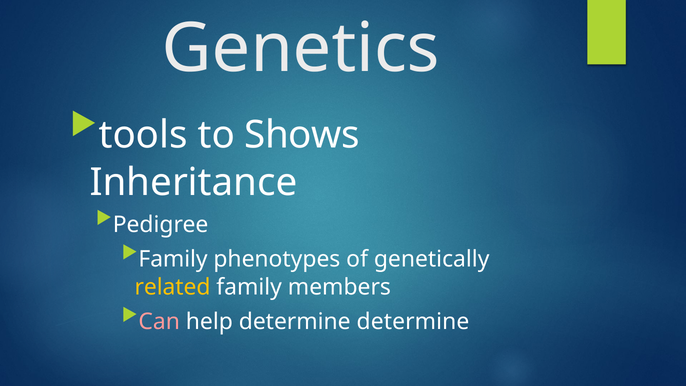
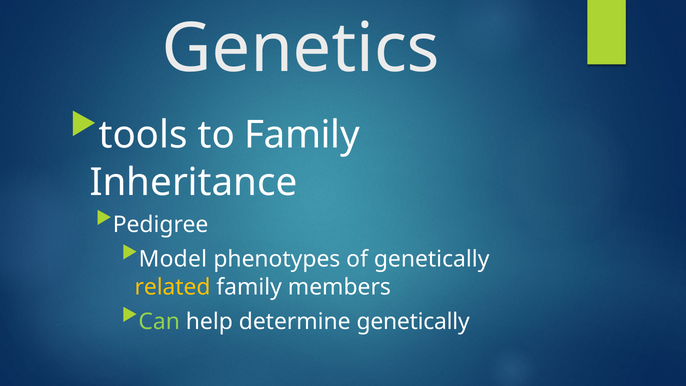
to Shows: Shows -> Family (302, 135)
Family: Family -> Model (173, 259)
Can colour: pink -> light green (159, 321)
determine determine: determine -> genetically (413, 321)
